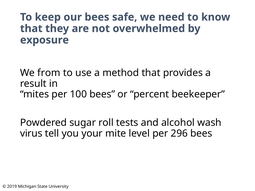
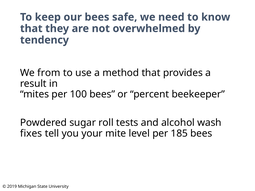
exposure: exposure -> tendency (44, 40)
virus: virus -> fixes (31, 134)
296: 296 -> 185 (179, 134)
